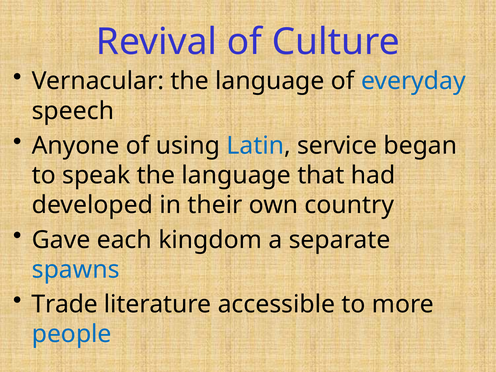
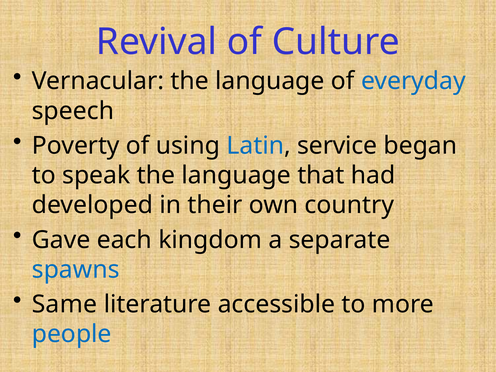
Anyone: Anyone -> Poverty (76, 146)
Trade: Trade -> Same (65, 304)
